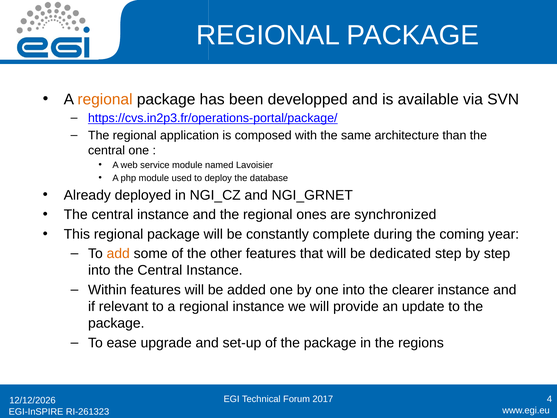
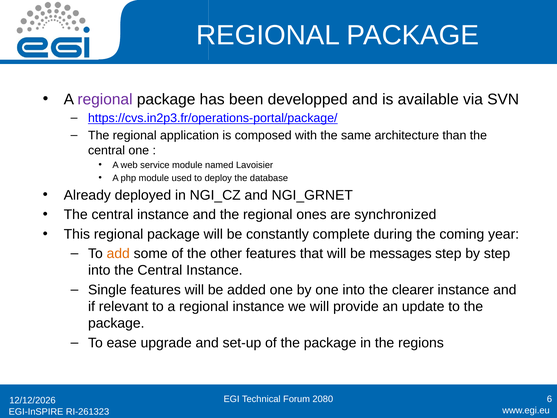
regional colour: orange -> purple (105, 99)
dedicated: dedicated -> messages (400, 254)
Within: Within -> Single (107, 290)
2017: 2017 -> 2080 (323, 399)
4: 4 -> 6 (549, 399)
